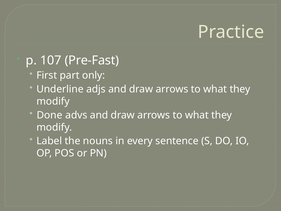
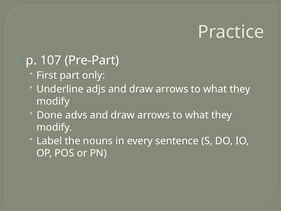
Pre-Fast: Pre-Fast -> Pre-Part (92, 60)
